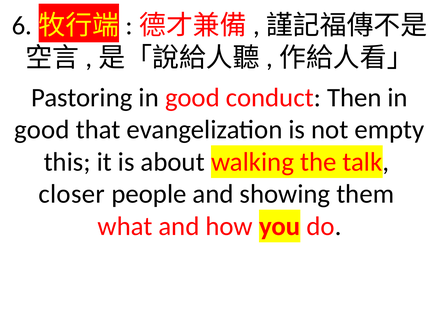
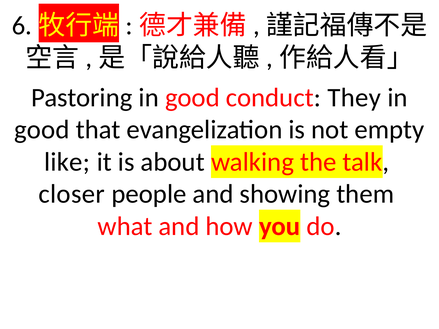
Then: Then -> They (354, 98)
this: this -> like (67, 162)
